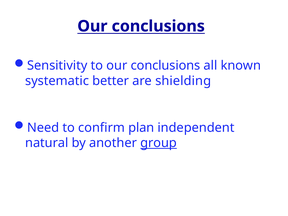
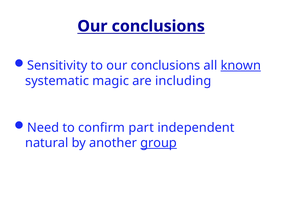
known underline: none -> present (241, 65)
better: better -> magic (111, 81)
shielding: shielding -> including (183, 81)
plan: plan -> part (141, 128)
